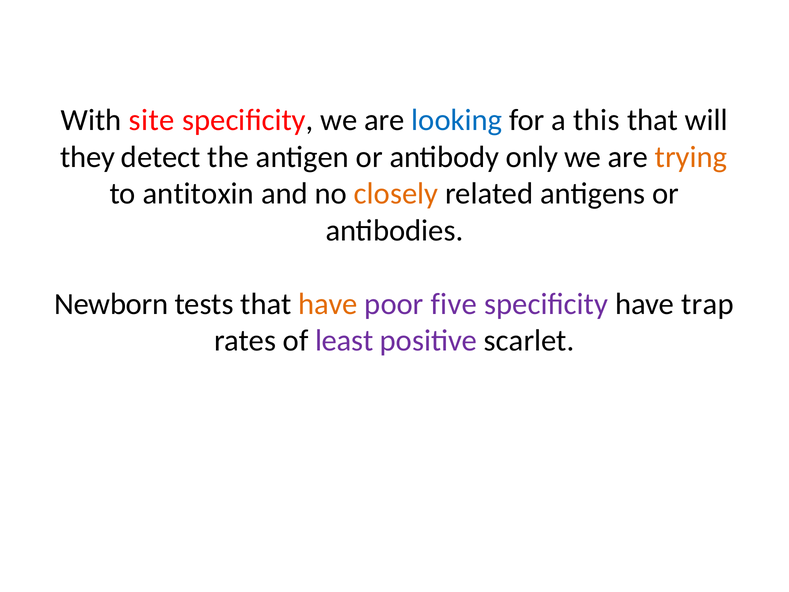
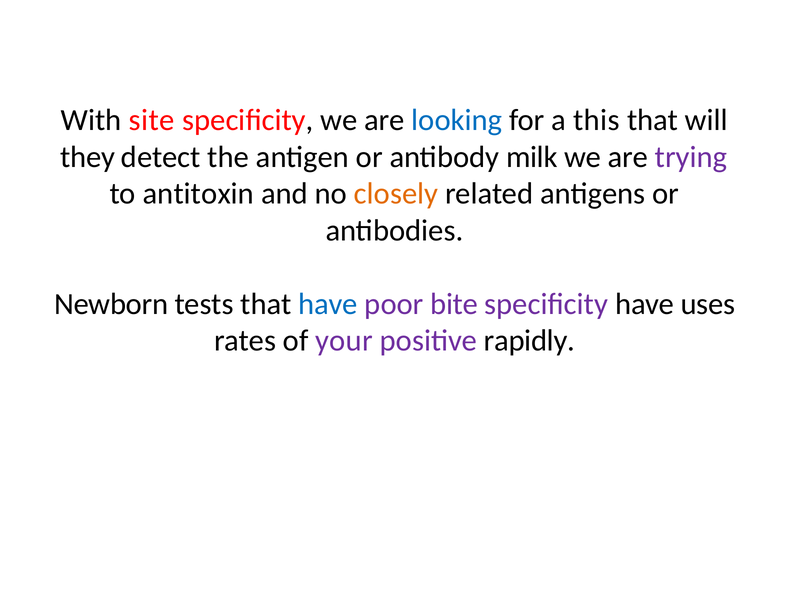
only: only -> milk (532, 157)
trying colour: orange -> purple (691, 157)
have colour: orange -> blue (328, 304)
five: five -> bite (454, 304)
trap: trap -> uses (708, 304)
least: least -> your (344, 341)
scarlet: scarlet -> rapidly (529, 341)
